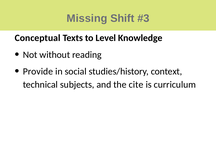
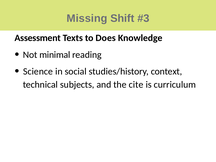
Conceptual: Conceptual -> Assessment (38, 38)
Level: Level -> Does (106, 38)
without: without -> minimal (55, 55)
Provide: Provide -> Science (38, 71)
